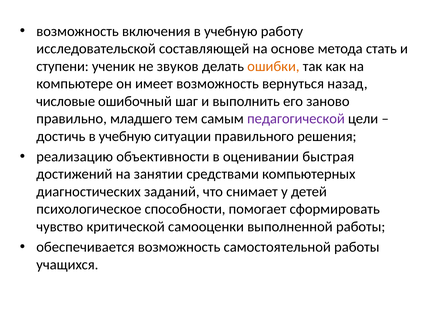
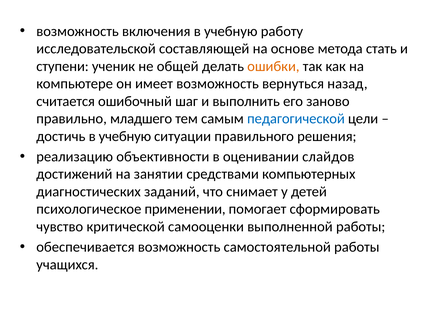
звуков: звуков -> общей (178, 66)
числовые: числовые -> считается (66, 101)
педагогической colour: purple -> blue (296, 119)
быстрая: быстрая -> слайдов (328, 157)
способности: способности -> применении (185, 209)
